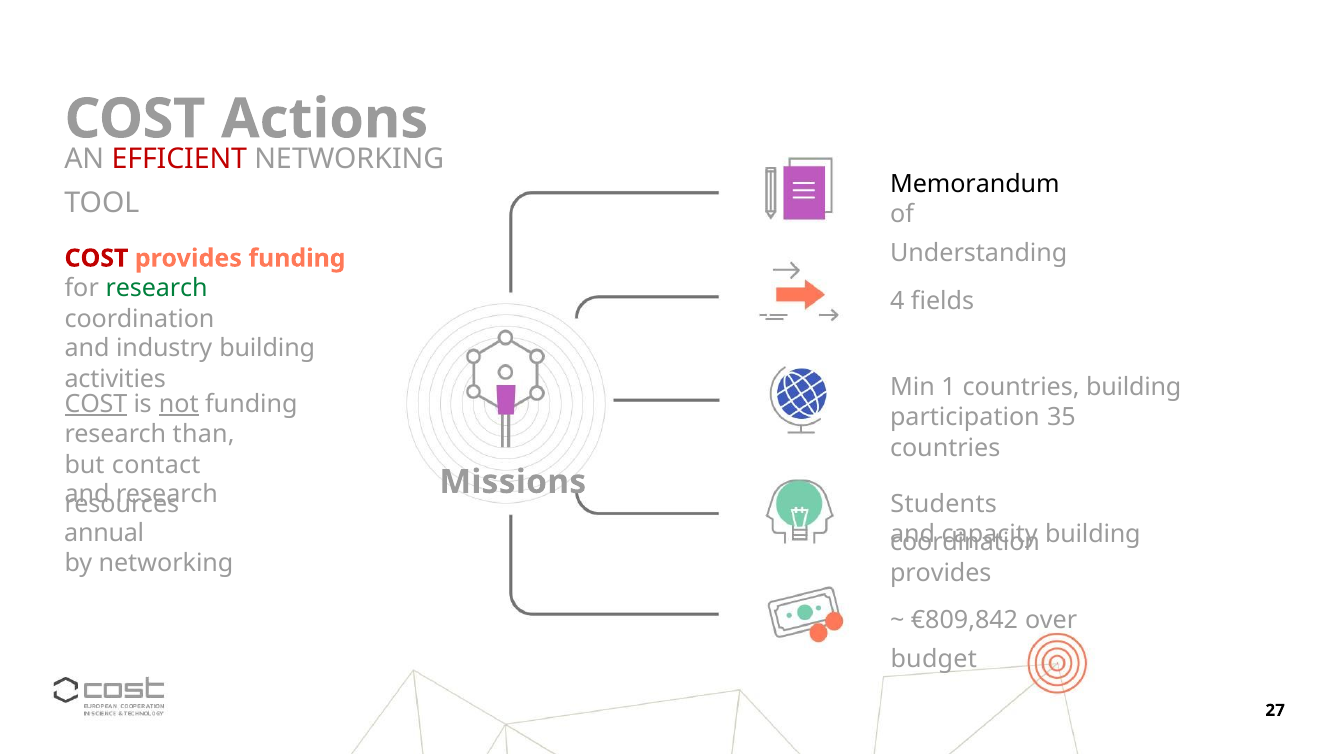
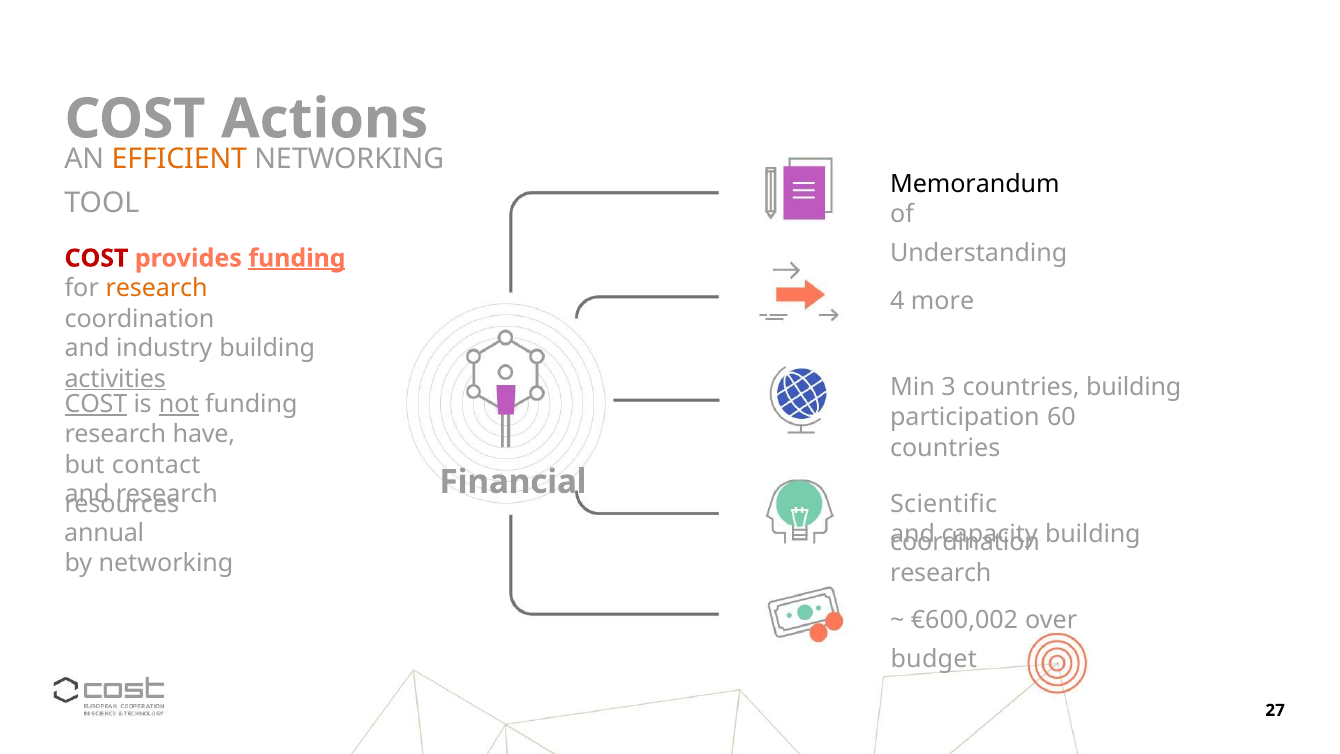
EFFICIENT colour: red -> orange (179, 159)
funding underline: none -> present (297, 258)
research colour: green -> orange (157, 289)
fields: fields -> more (943, 301)
activities underline: none -> present (115, 379)
1: 1 -> 3 (949, 387)
35: 35 -> 60 (1061, 417)
than: than -> have (204, 434)
Missions: Missions -> Financial (513, 482)
Students: Students -> Scientific (944, 504)
provides: provides -> research (941, 573)
€809,842: €809,842 -> €600,002 (964, 620)
